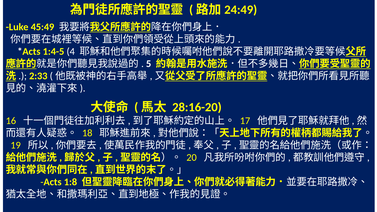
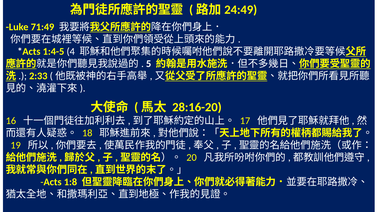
45:49: 45:49 -> 71:49 (42, 27)
